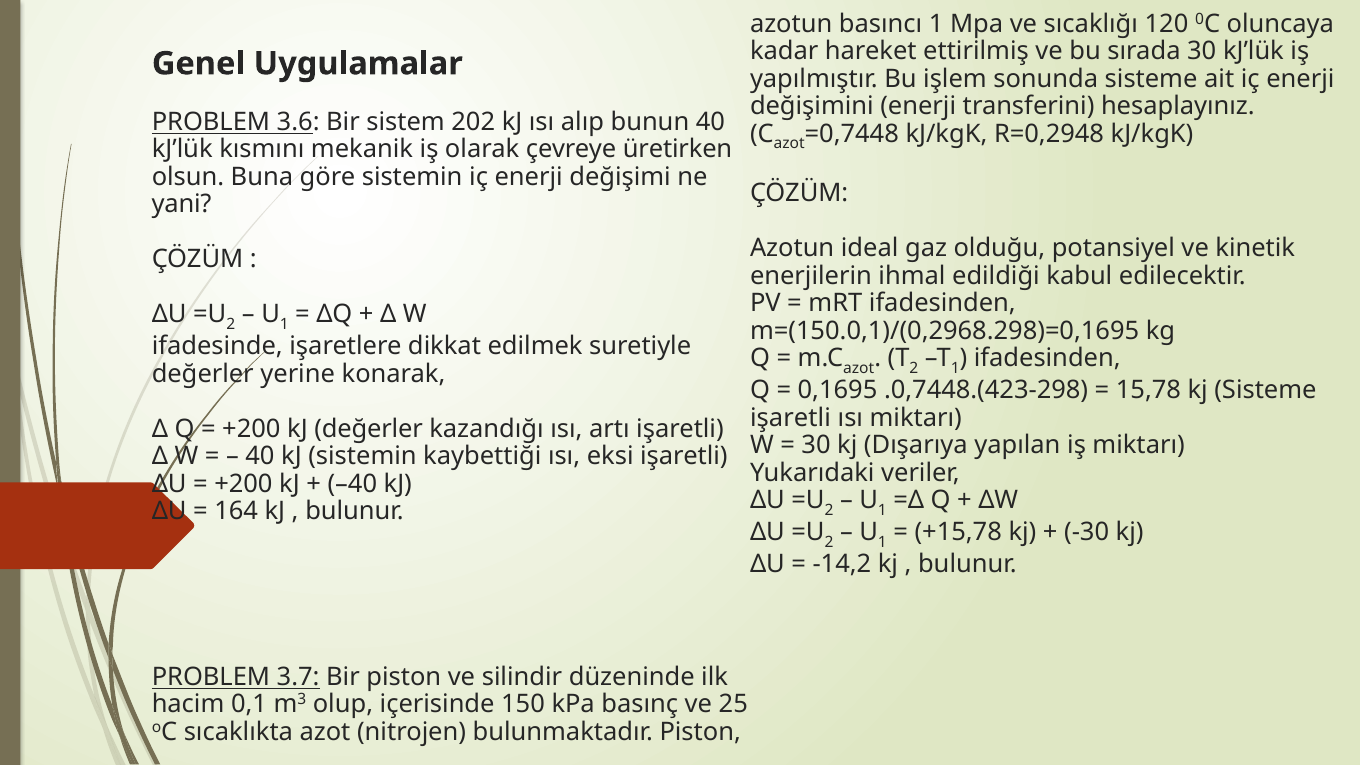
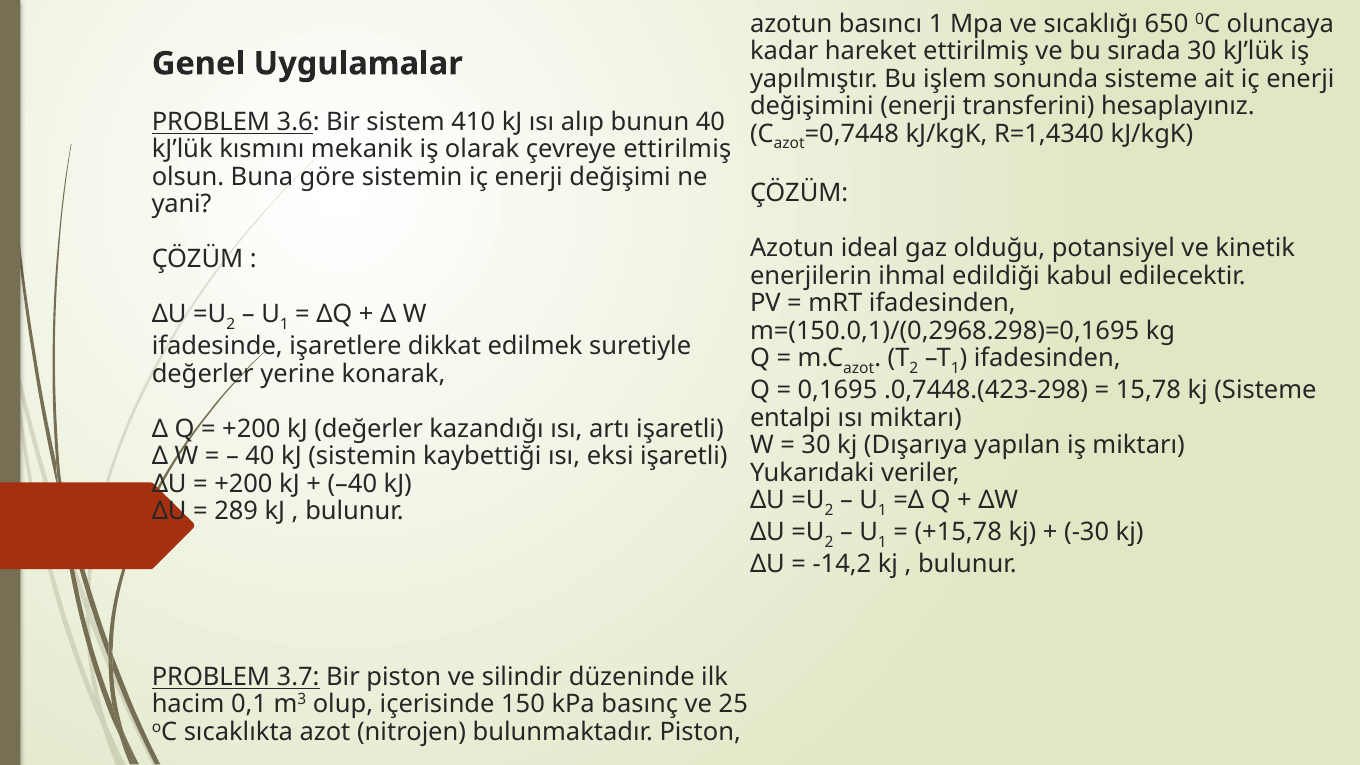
120: 120 -> 650 (1167, 24)
202: 202 -> 410 (473, 122)
R=0,2948: R=0,2948 -> R=1,4340 (1049, 134)
çevreye üretirken: üretirken -> ettirilmiş (677, 149)
işaretli: işaretli -> entalpi (791, 418)
164: 164 -> 289 (236, 511)
